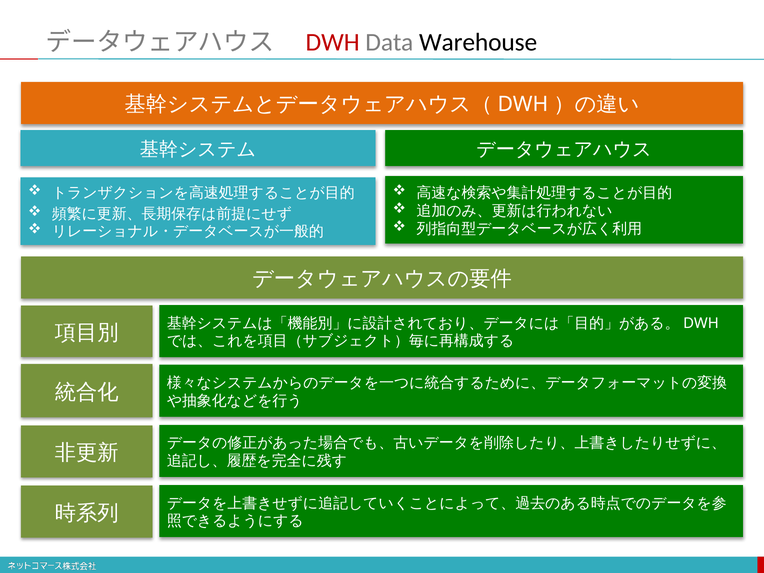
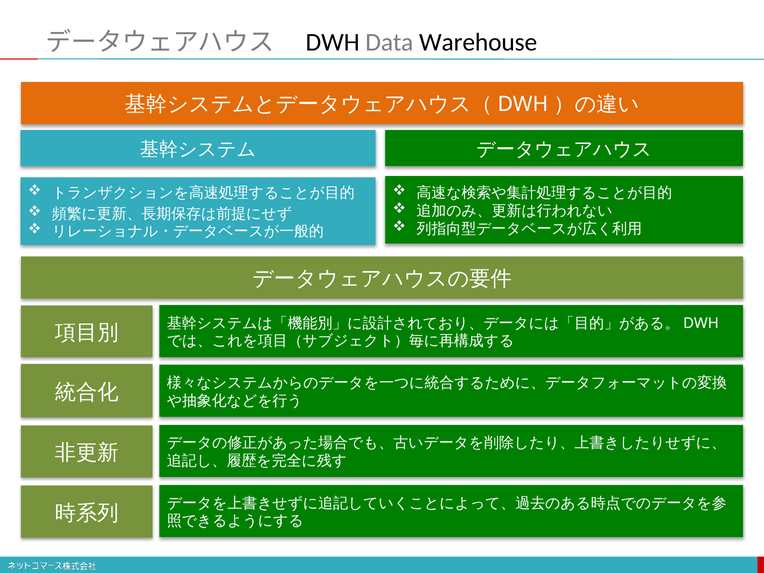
DWH colour: red -> black (333, 42)
